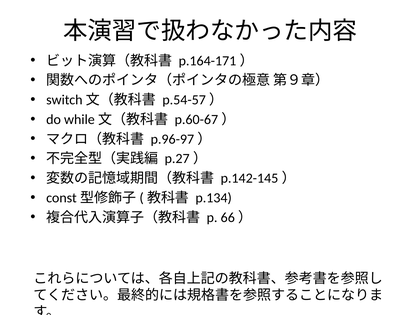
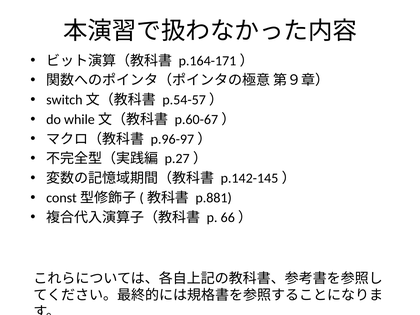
p.134: p.134 -> p.881 (214, 198)
